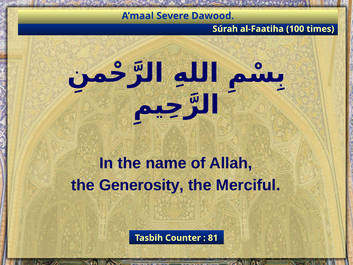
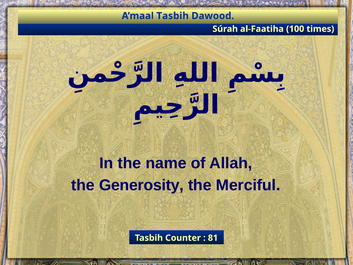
A’maal Severe: Severe -> Tasbih (173, 16)
